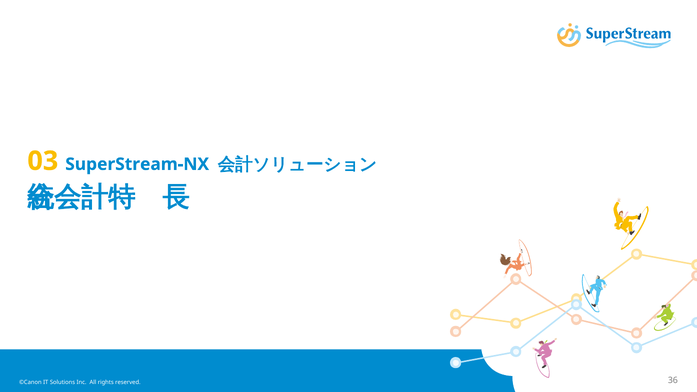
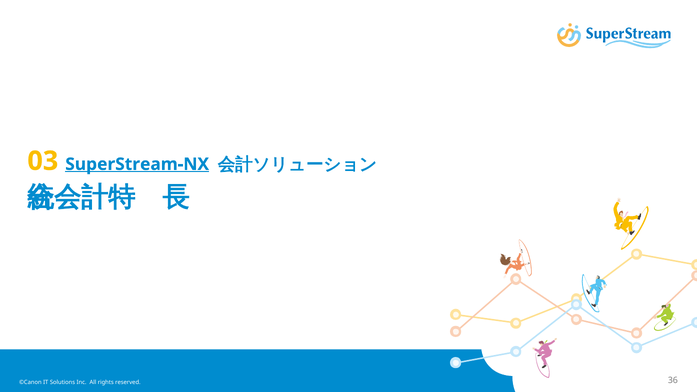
SuperStream-NX underline: none -> present (137, 164)
